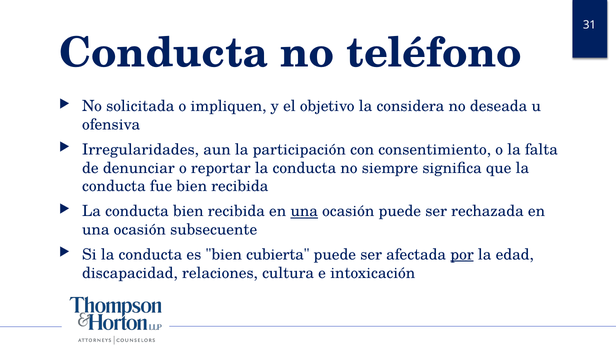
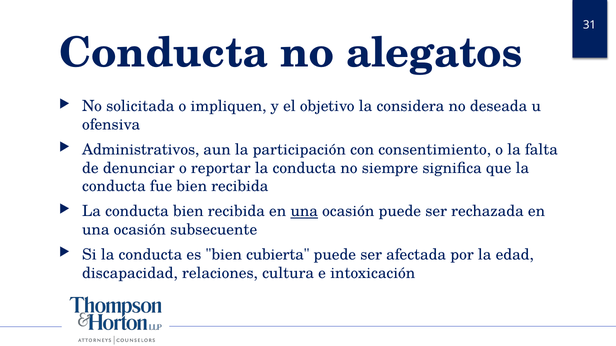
teléfono: teléfono -> alegatos (434, 53)
Irregularidades: Irregularidades -> Administrativos (141, 150)
por underline: present -> none (462, 255)
